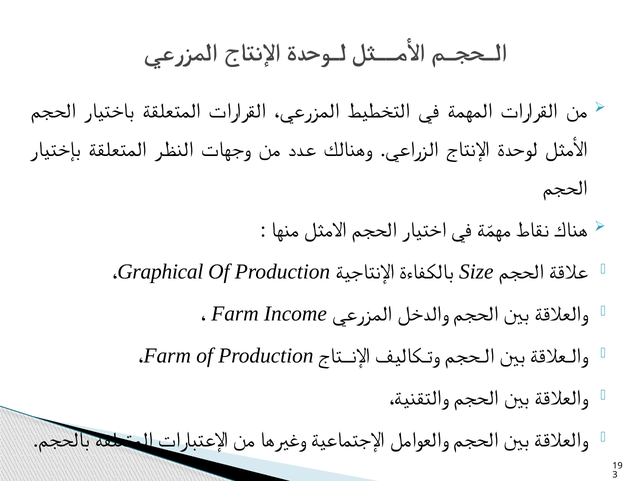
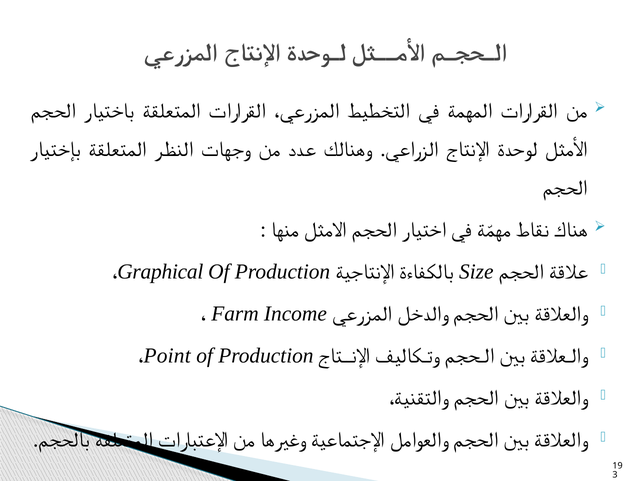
Farm: Farm -> Point (167, 355)
